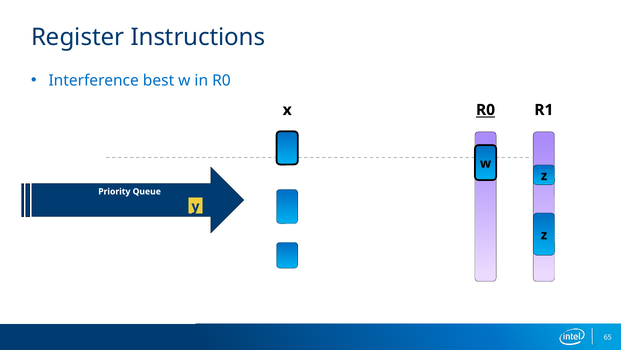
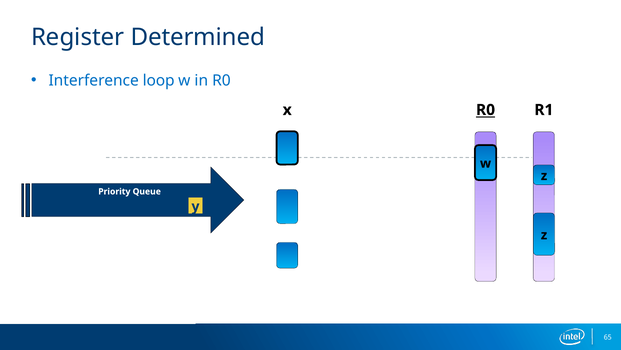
Instructions: Instructions -> Determined (198, 37)
best: best -> loop (159, 80)
